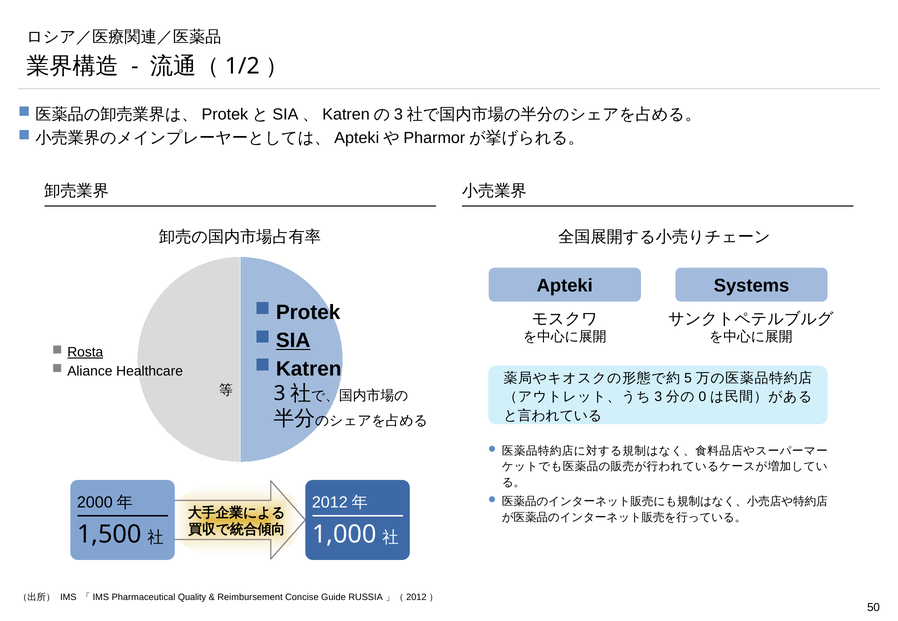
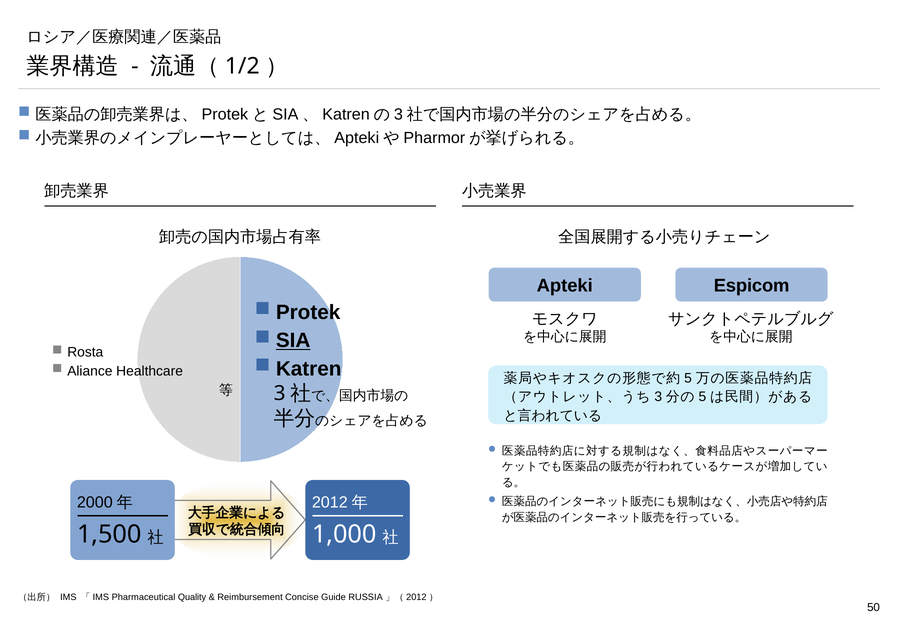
Systems: Systems -> Espicom (752, 286)
Rosta underline: present -> none (85, 353)
0: 0 -> 5 (702, 397)
